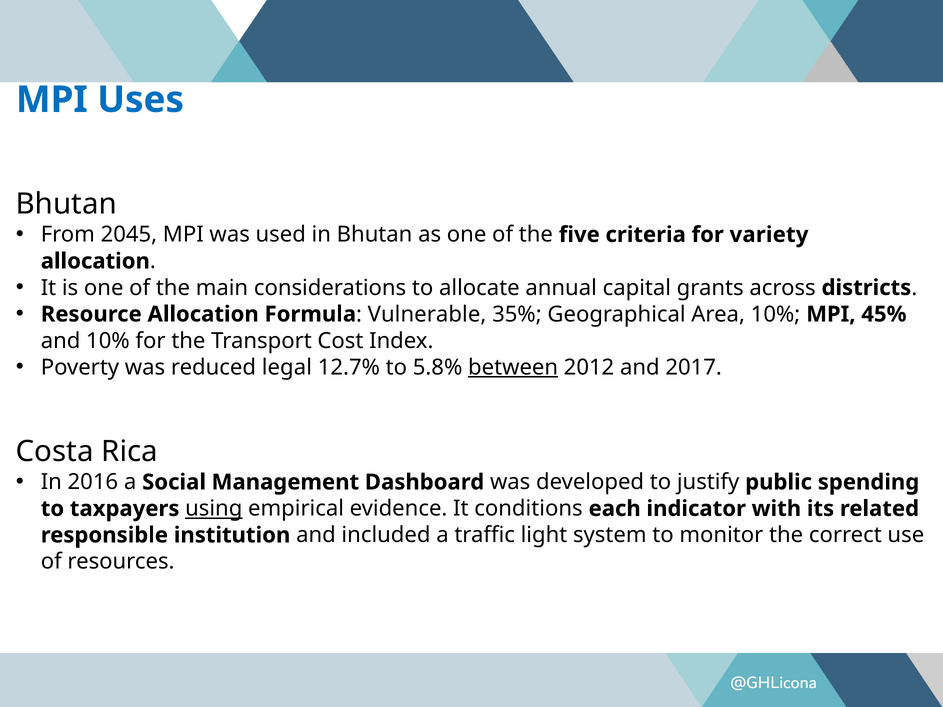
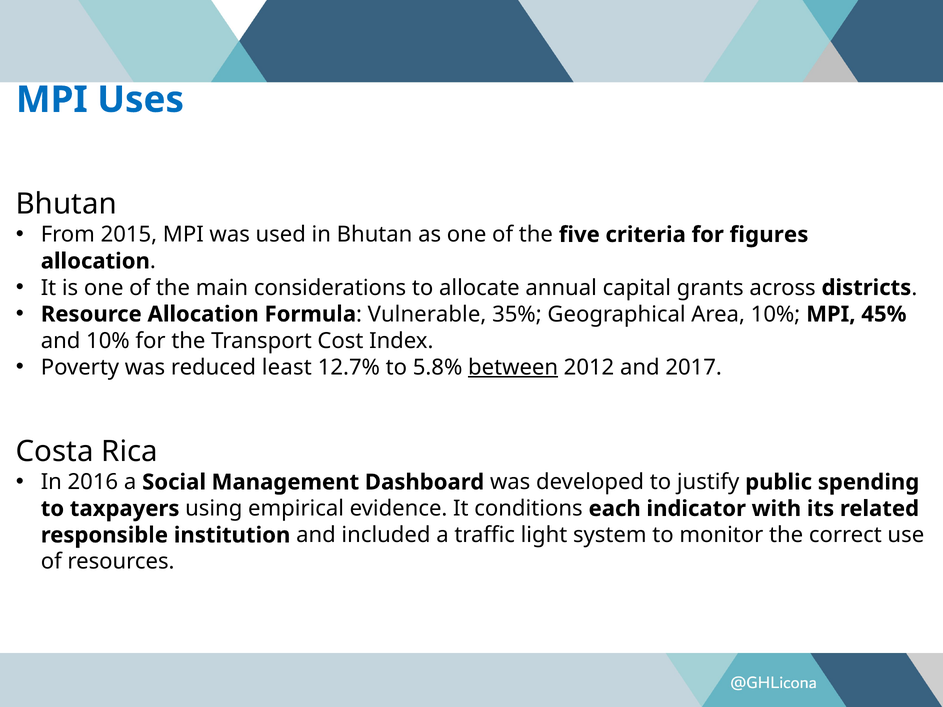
2045: 2045 -> 2015 (129, 235)
variety: variety -> figures (769, 235)
legal: legal -> least (287, 367)
using underline: present -> none (214, 509)
